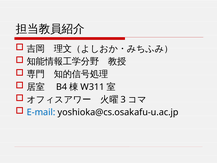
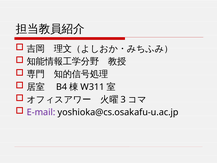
E-mail colour: blue -> purple (41, 112)
